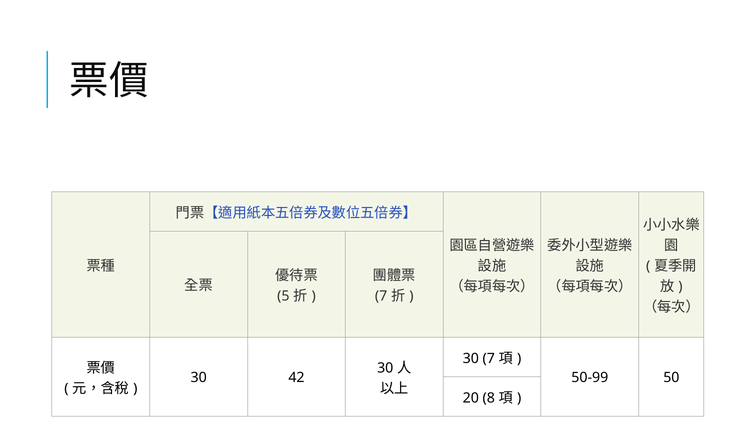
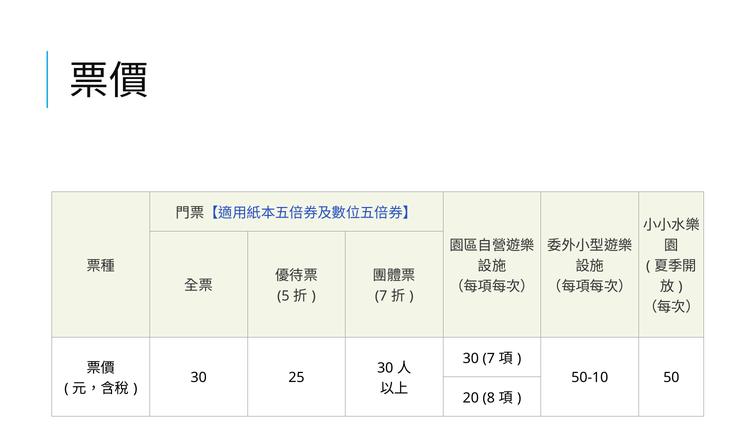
42: 42 -> 25 (296, 378)
50-99: 50-99 -> 50-10 (590, 378)
